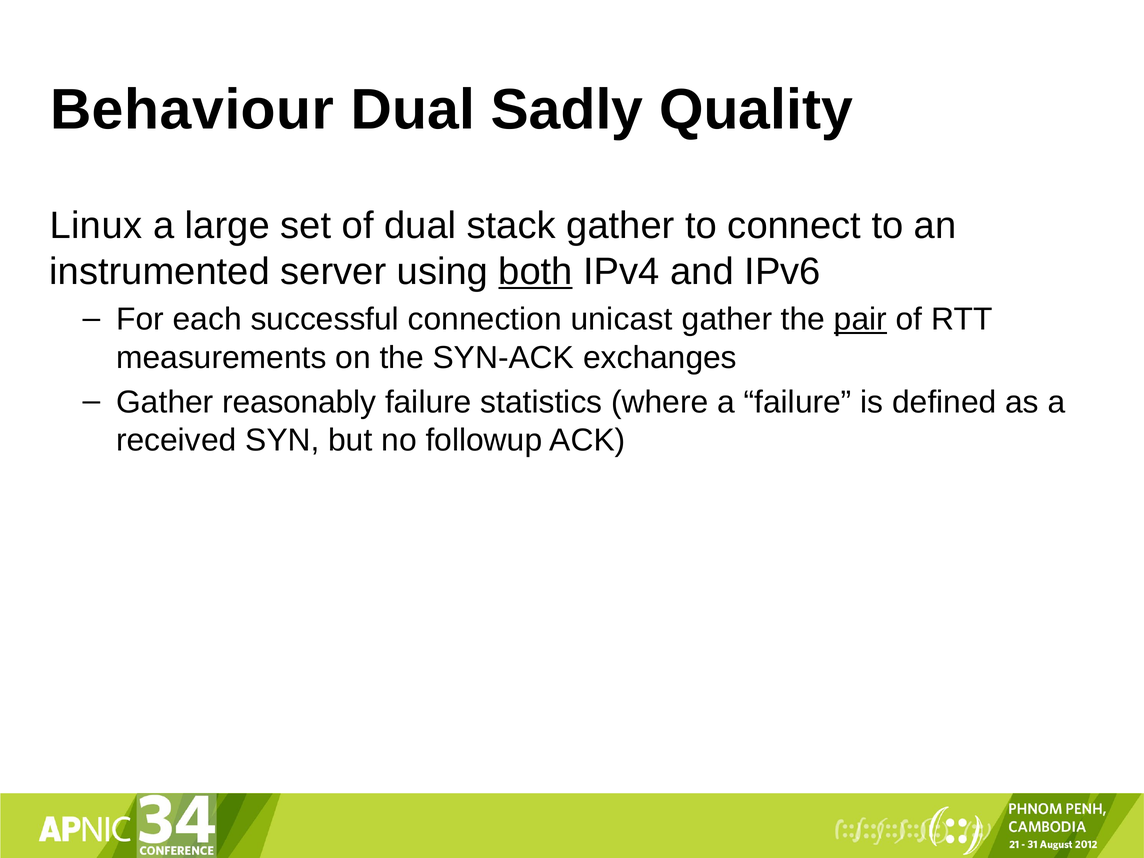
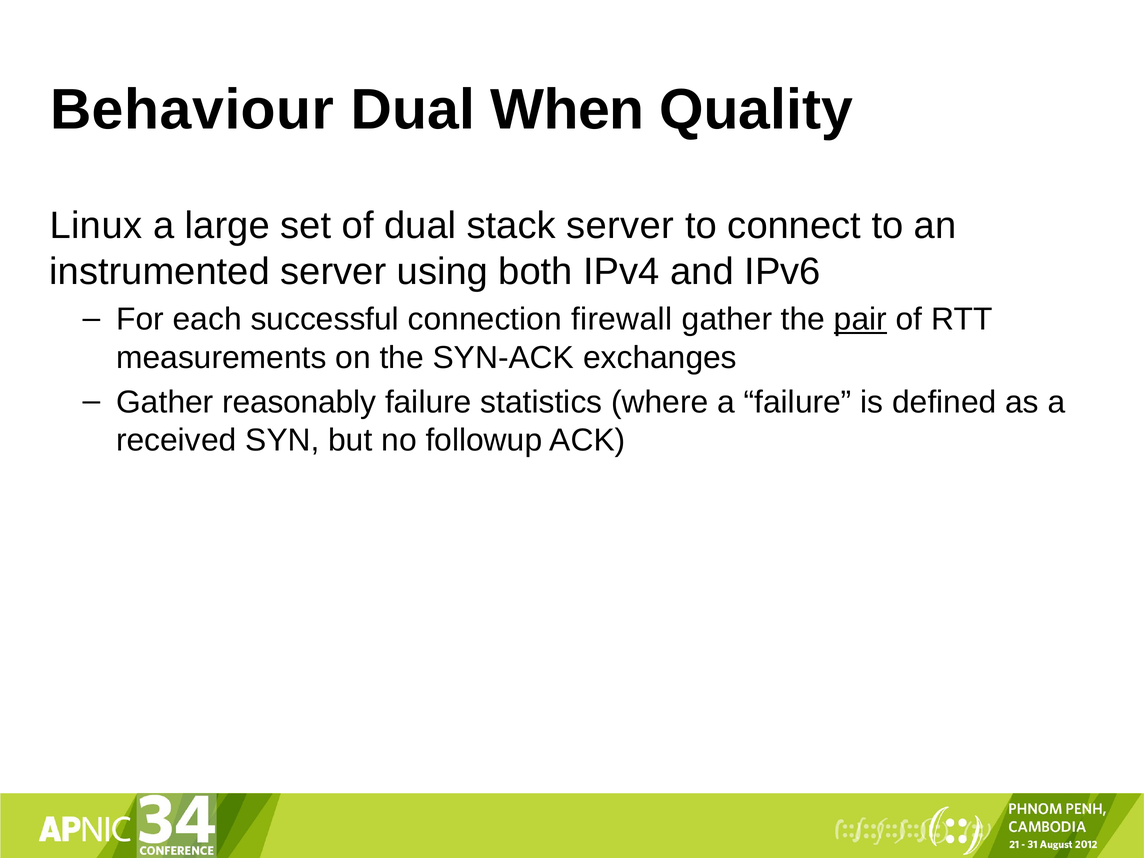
Sadly: Sadly -> When (567, 110)
stack gather: gather -> server (620, 226)
both underline: present -> none (536, 272)
unicast: unicast -> firewall (622, 319)
